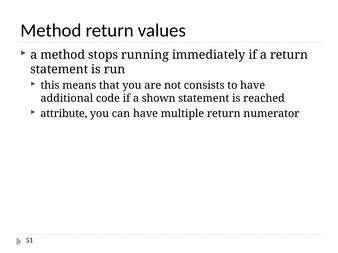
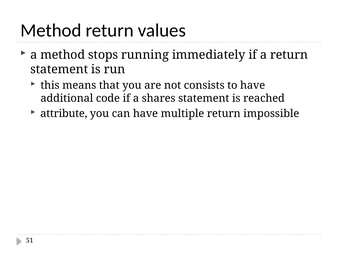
shown: shown -> shares (159, 99)
numerator: numerator -> impossible (271, 114)
